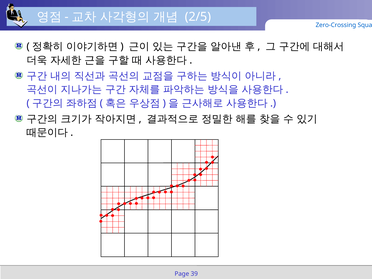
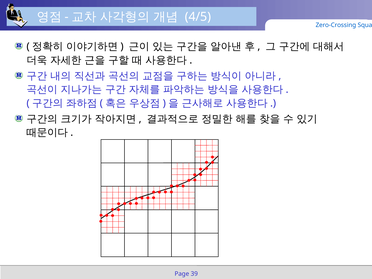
2/5: 2/5 -> 4/5 (198, 17)
